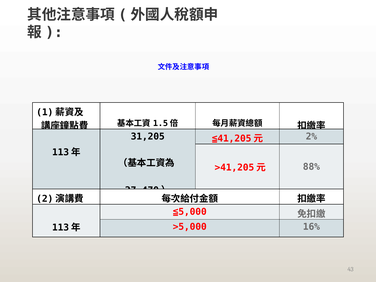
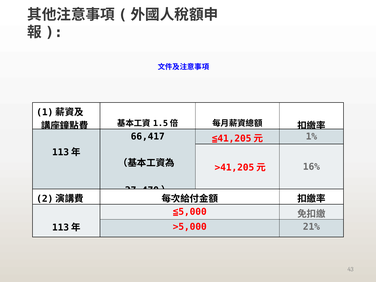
31,205: 31,205 -> 66,417 (148, 136)
2%: 2% -> 1% (311, 136)
88%: 88% -> 16% (311, 167)
16%: 16% -> 21% (311, 227)
